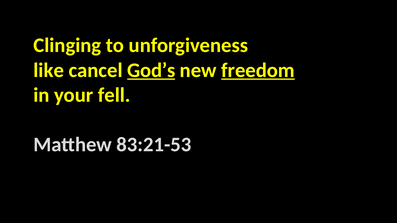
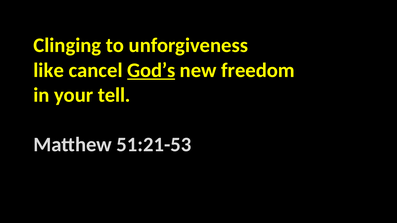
freedom underline: present -> none (258, 70)
fell: fell -> tell (114, 95)
83:21-53: 83:21-53 -> 51:21-53 (154, 145)
